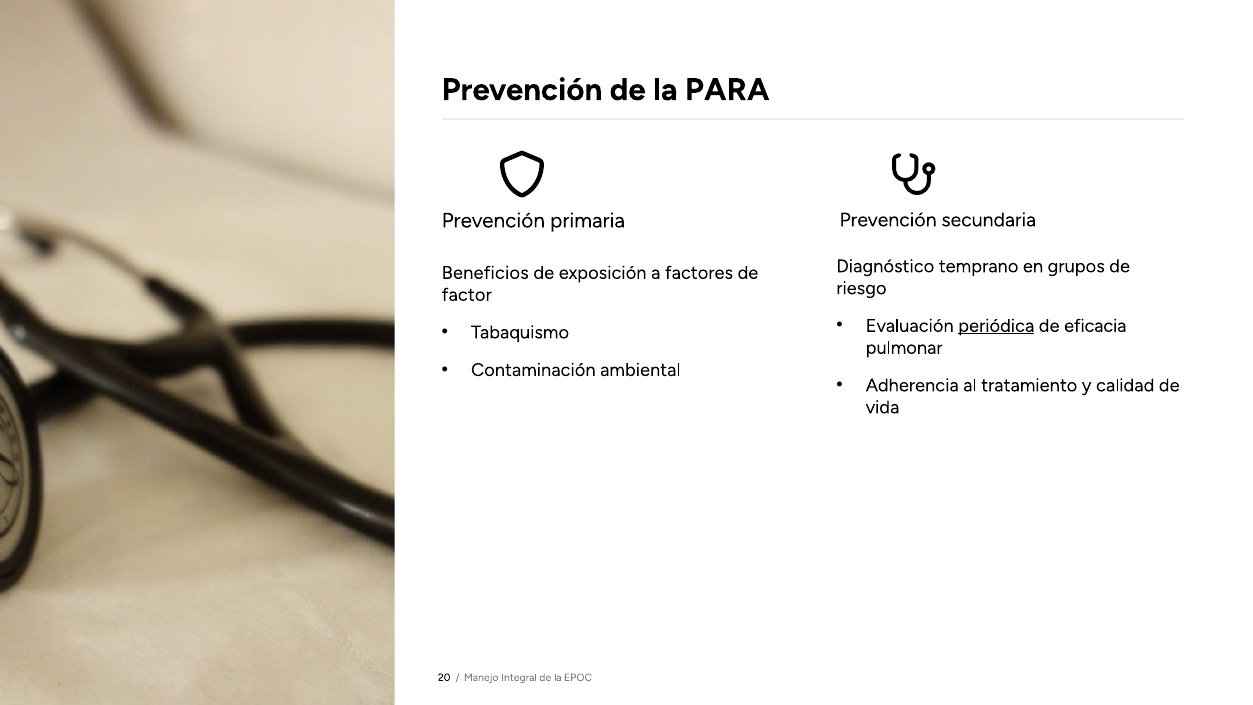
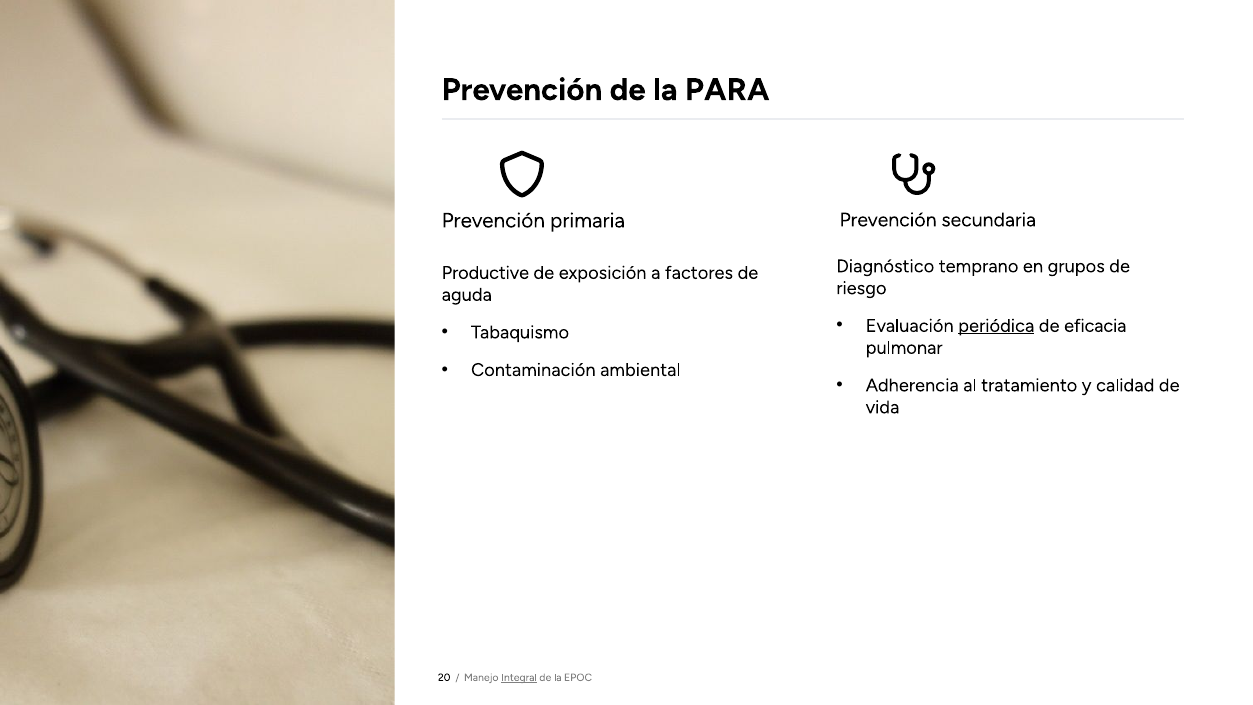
Beneficios: Beneficios -> Productive (485, 273)
factor: factor -> aguda (467, 295)
Integral underline: none -> present (519, 677)
